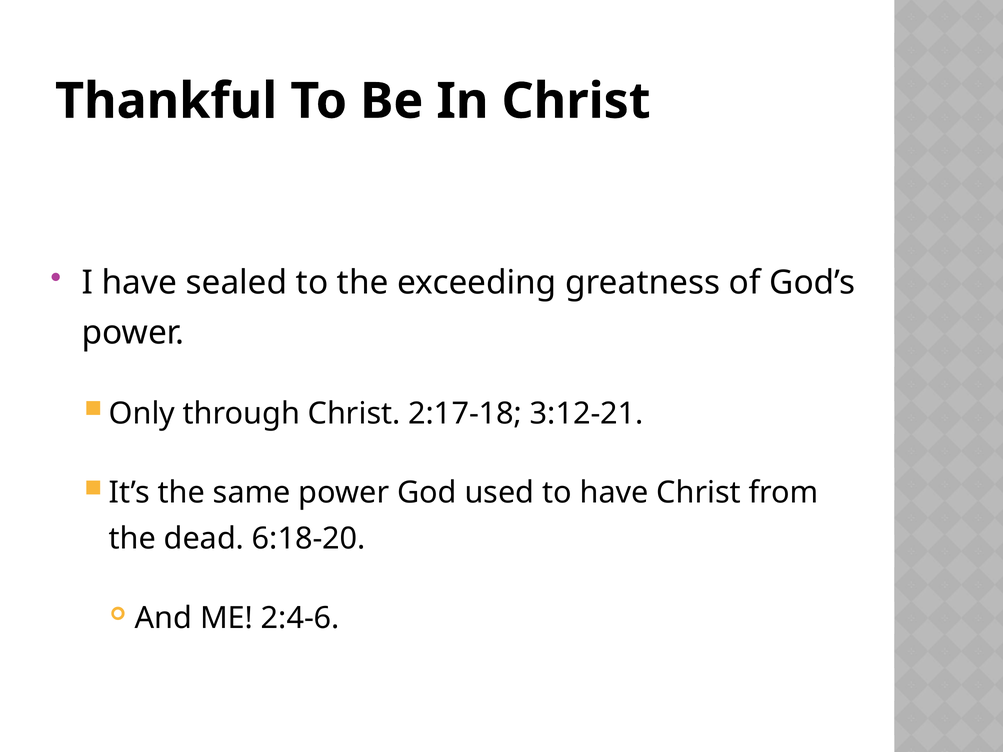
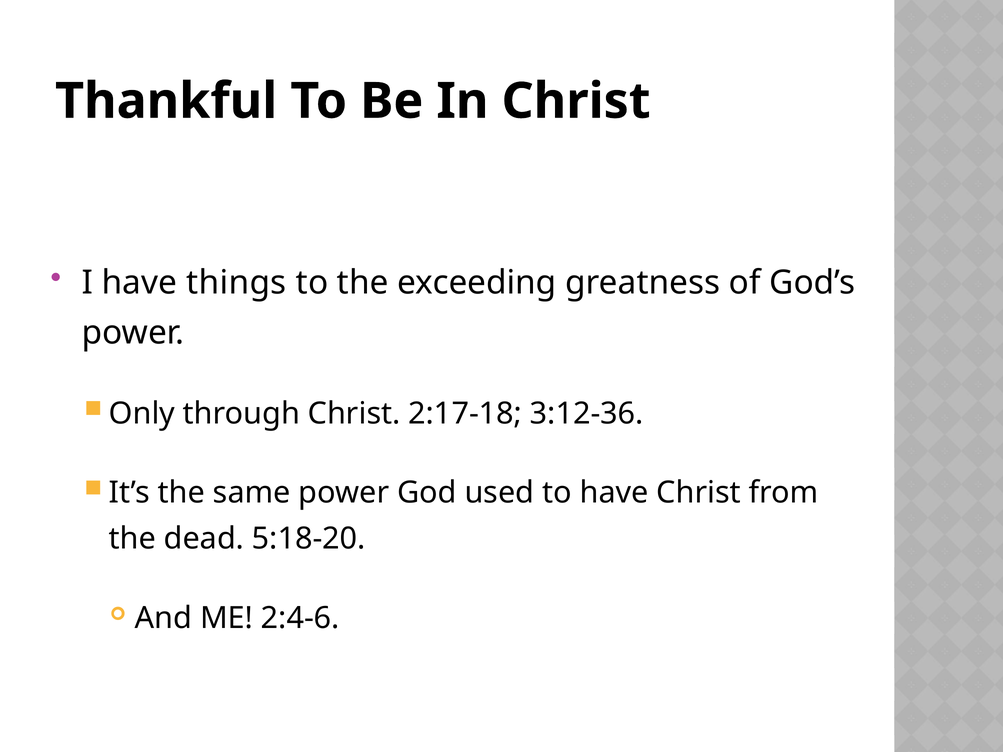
sealed: sealed -> things (236, 283)
3:12-21: 3:12-21 -> 3:12-36 (587, 414)
6:18-20: 6:18-20 -> 5:18-20 (309, 539)
